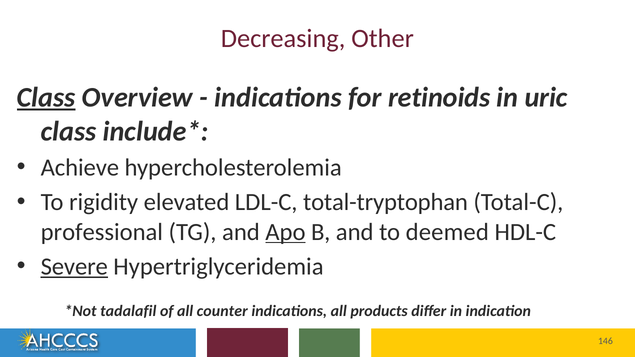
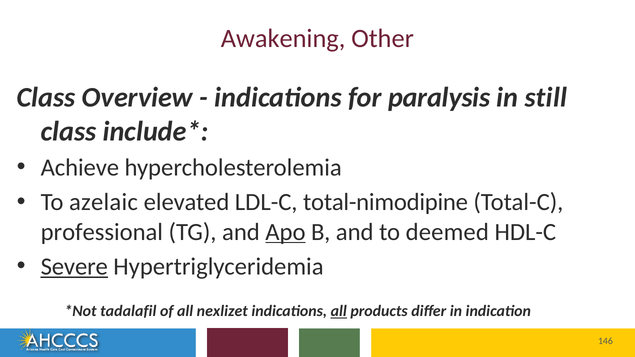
Decreasing: Decreasing -> Awakening (283, 38)
Class underline: present -> none (46, 97)
retinoids: retinoids -> paralysis (439, 97)
uric: uric -> still (546, 97)
rigidity: rigidity -> azelaic (103, 202)
total-tryptophan: total-tryptophan -> total-nimodipine (386, 202)
counter: counter -> nexlizet (222, 311)
all underline: none -> present (339, 311)
